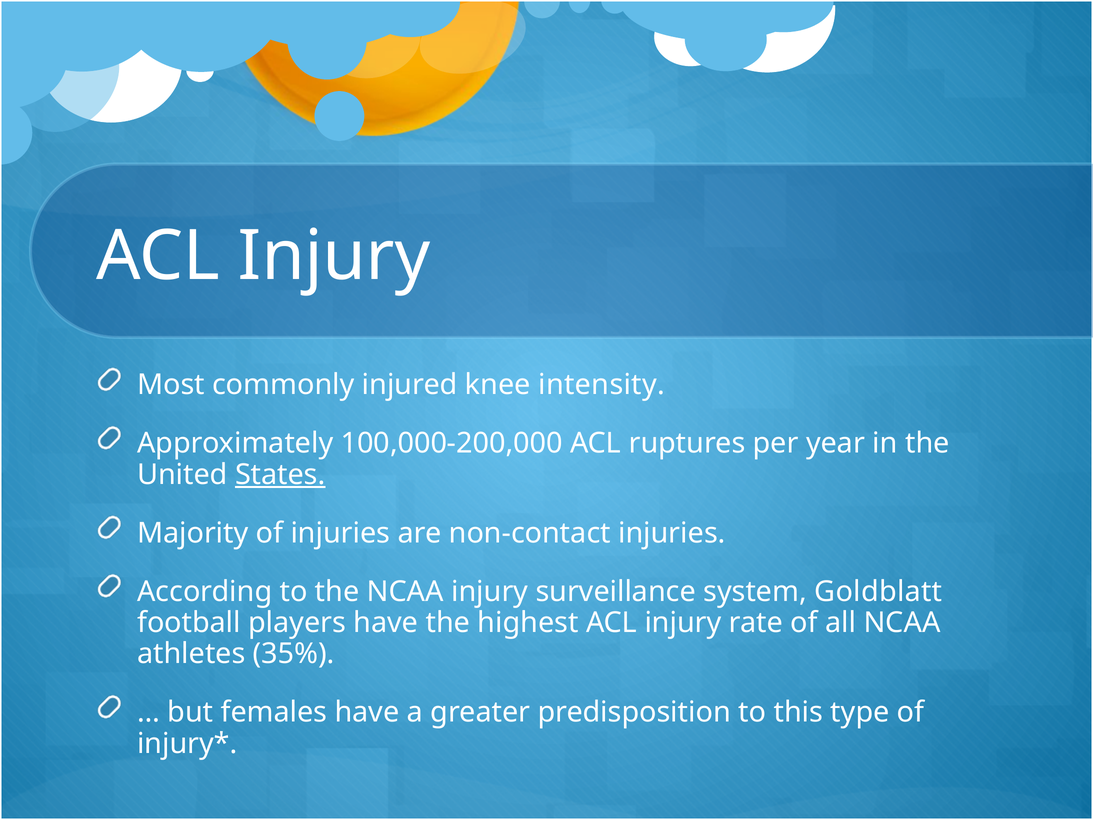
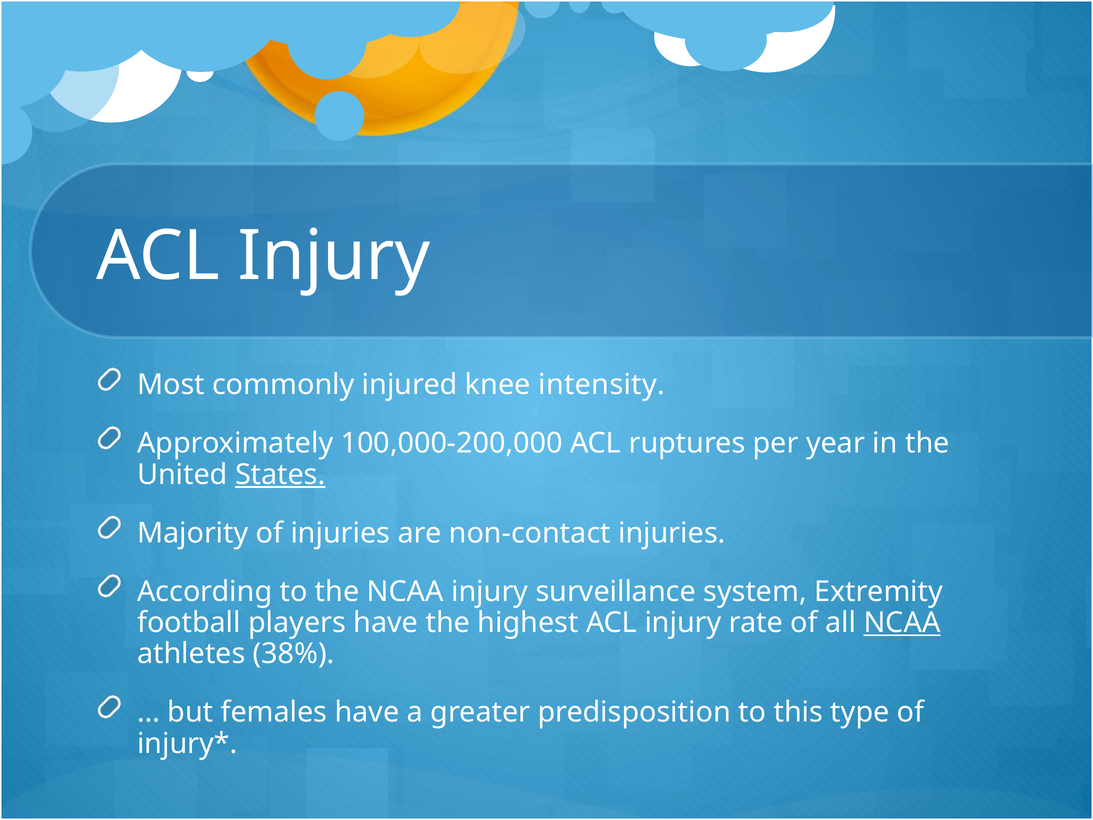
Goldblatt: Goldblatt -> Extremity (879, 591)
NCAA underline: none -> present (902, 623)
35%: 35% -> 38% (294, 654)
